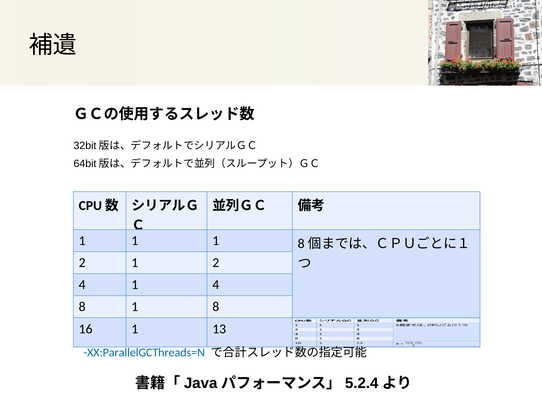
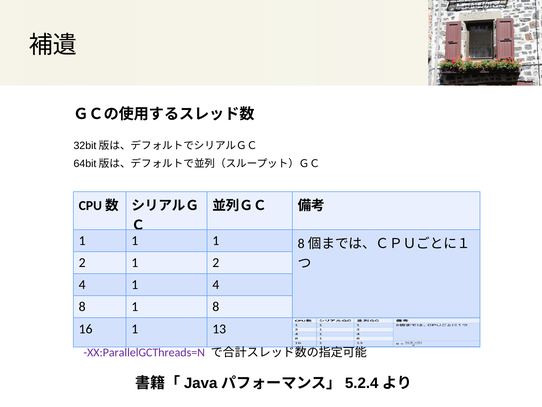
XX:ParallelGCThreads=N colour: blue -> purple (144, 352)
